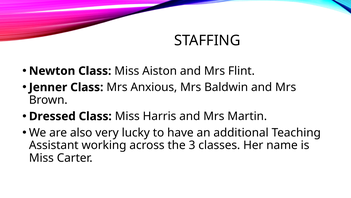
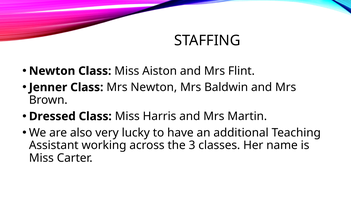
Mrs Anxious: Anxious -> Newton (154, 87)
